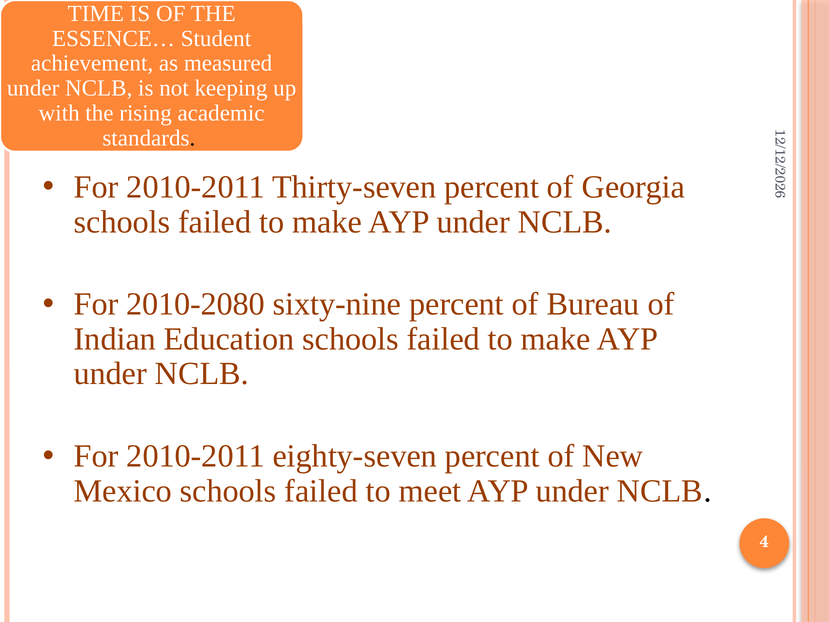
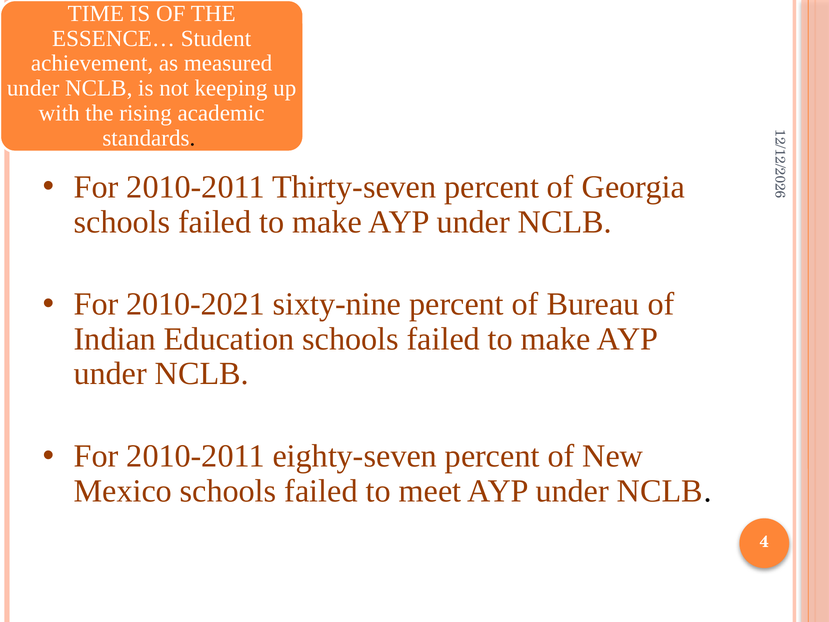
2010-2080: 2010-2080 -> 2010-2021 (196, 304)
